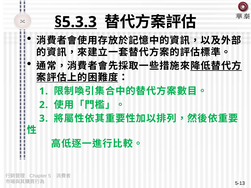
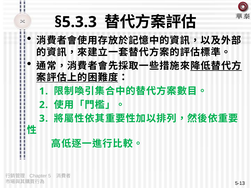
§5.3.3 underline: present -> none (76, 22)
